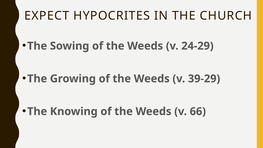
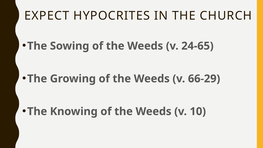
24-29: 24-29 -> 24-65 (197, 46)
39-29: 39-29 -> 66-29 (204, 79)
66: 66 -> 10 (198, 111)
